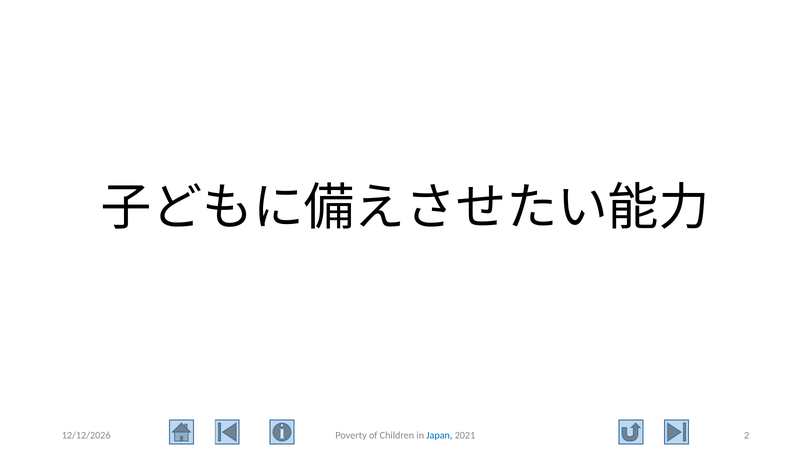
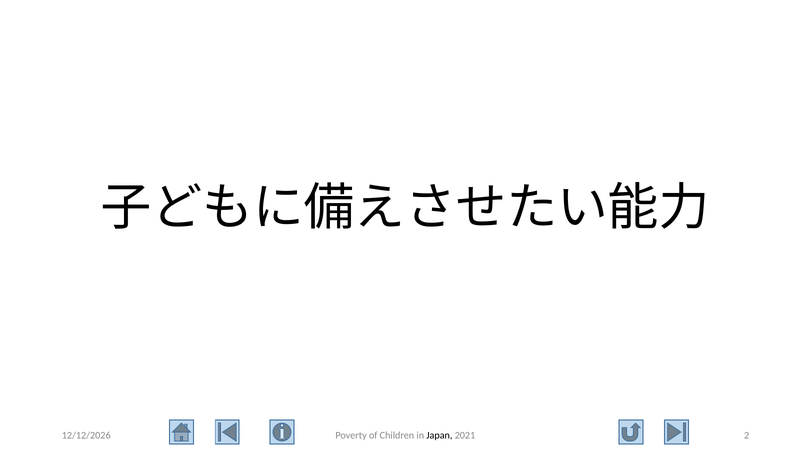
Japan colour: blue -> black (439, 436)
